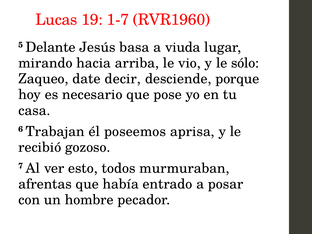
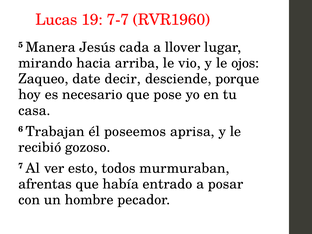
1-7: 1-7 -> 7-7 (118, 20)
Delante: Delante -> Manera (51, 47)
basa: basa -> cada (134, 47)
viuda: viuda -> llover (183, 47)
sólo: sólo -> ojos (245, 63)
